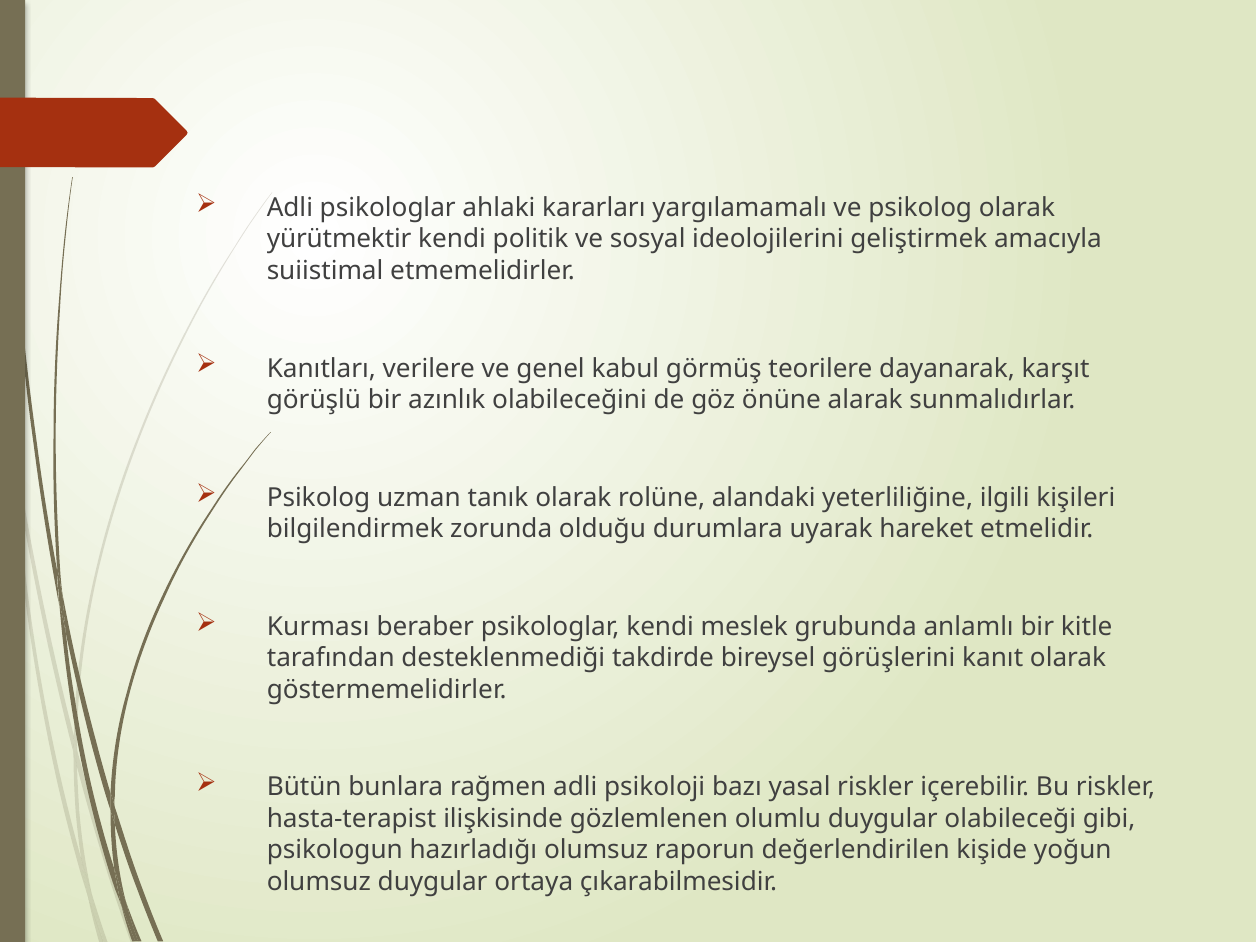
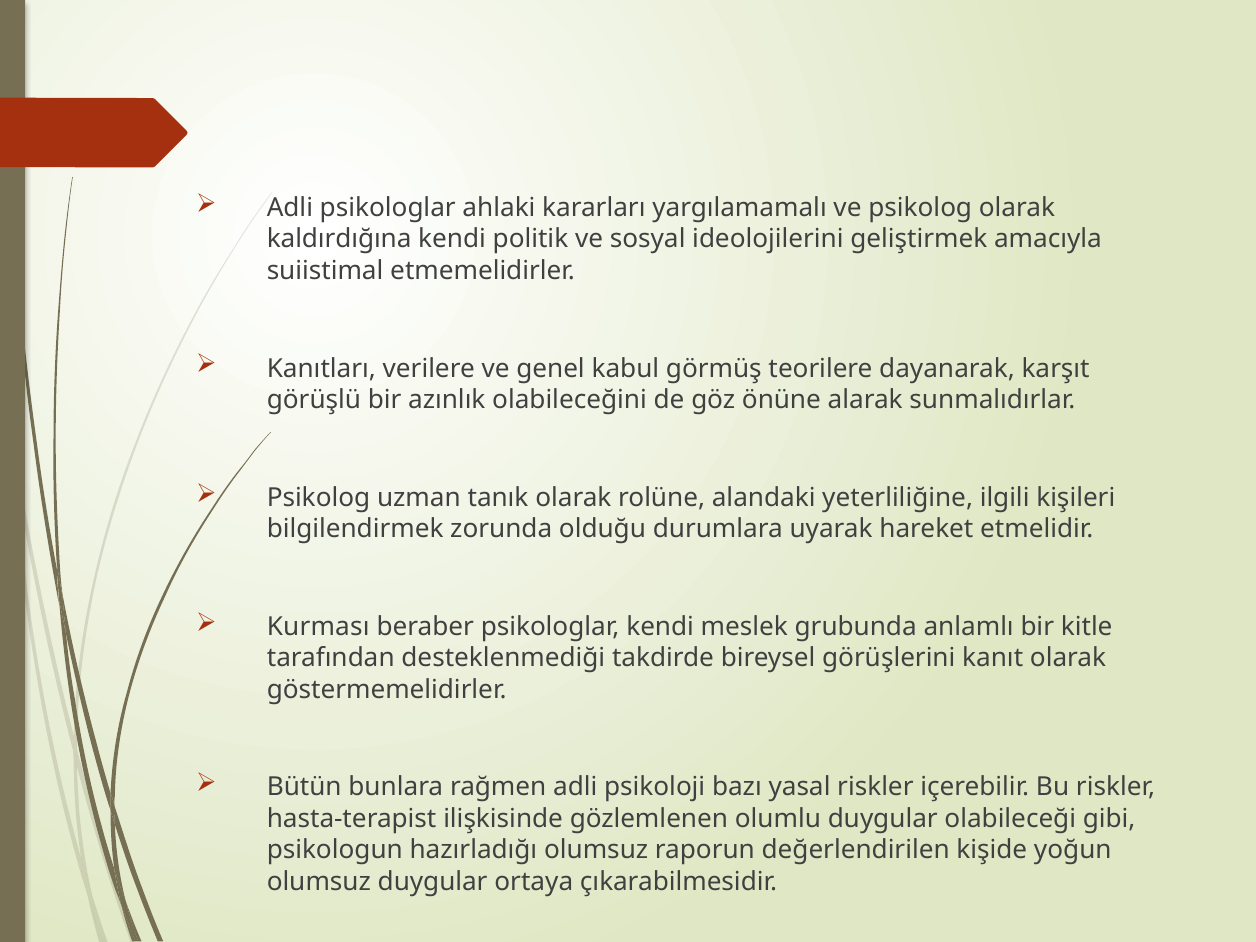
yürütmektir: yürütmektir -> kaldırdığına (339, 239)
